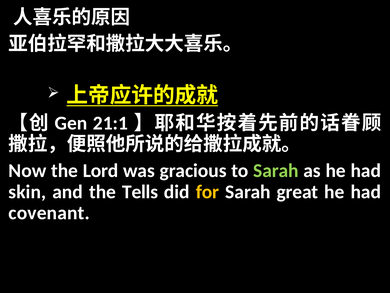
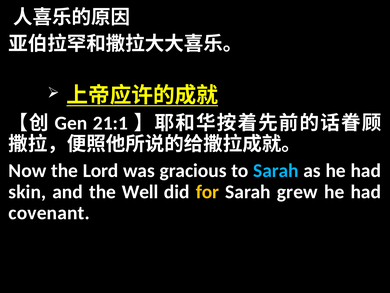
Sarah colour: light green -> light blue (276, 170)
Tells: Tells -> Well (140, 191)
great: great -> grew (297, 191)
